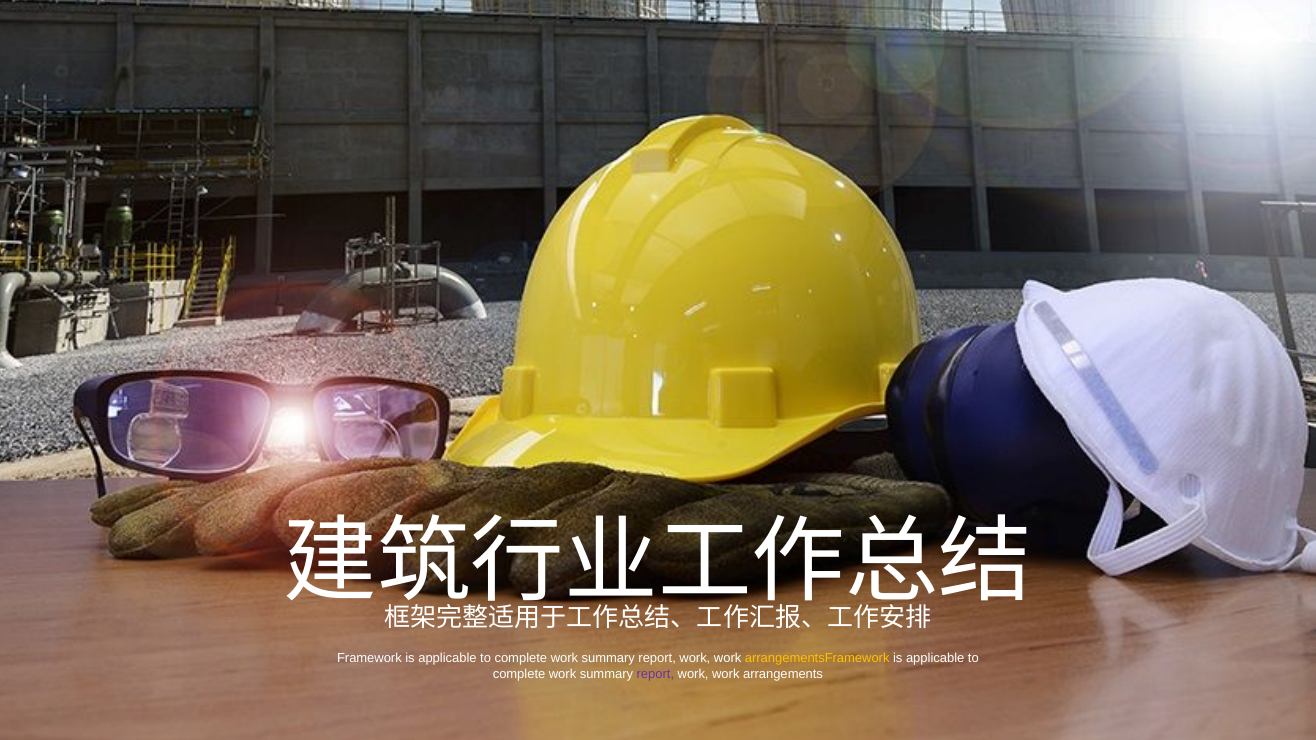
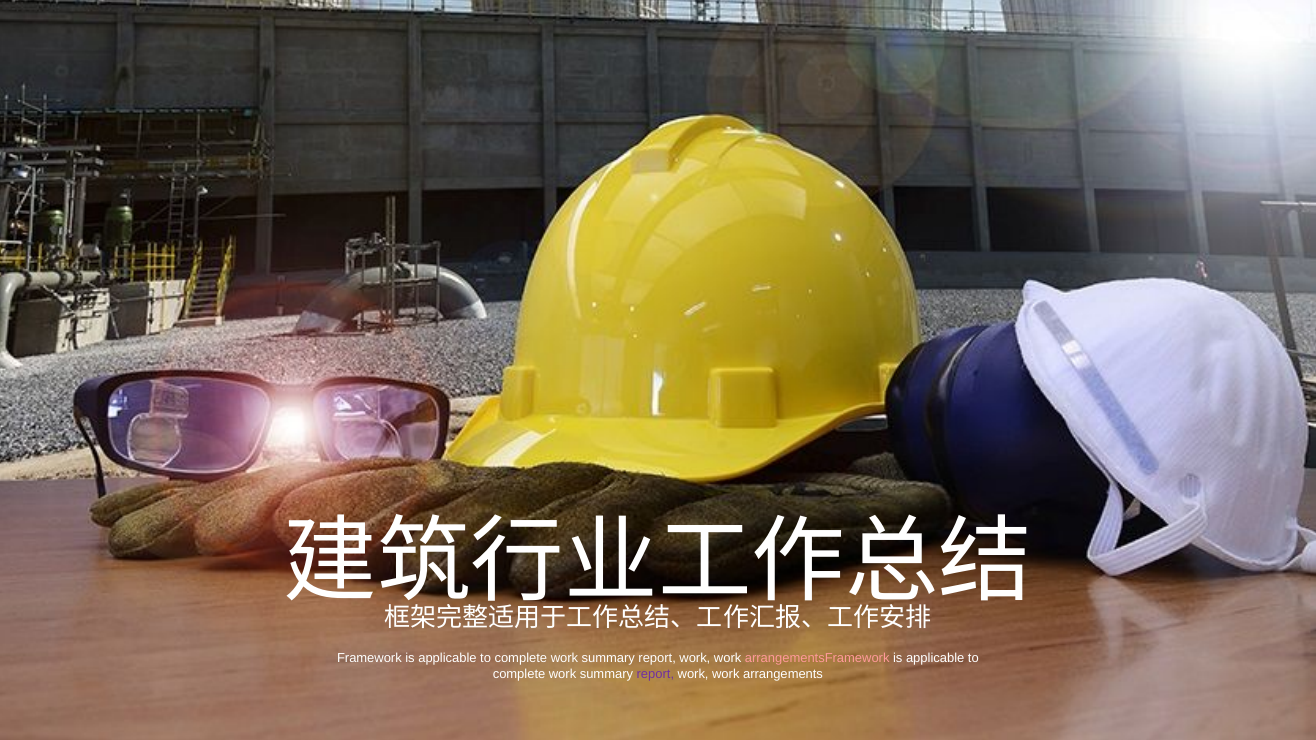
arrangementsFramework colour: yellow -> pink (817, 658)
